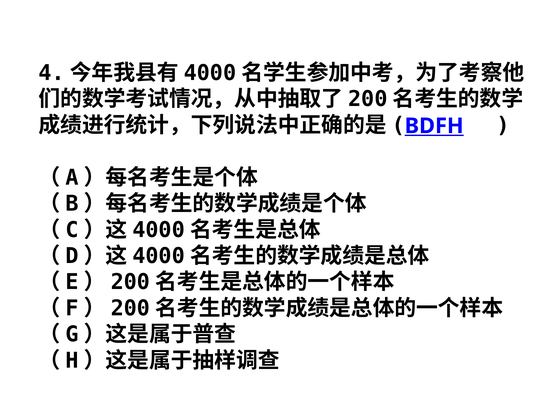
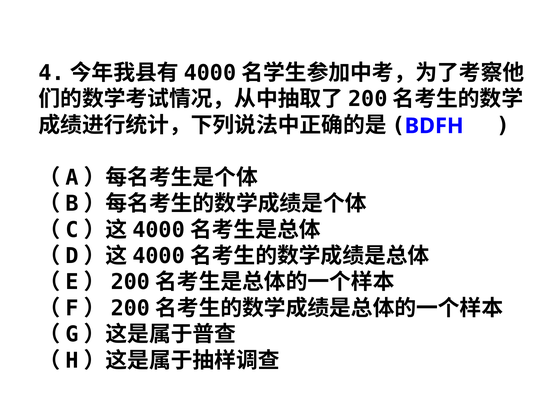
BDFH underline: present -> none (434, 126)
